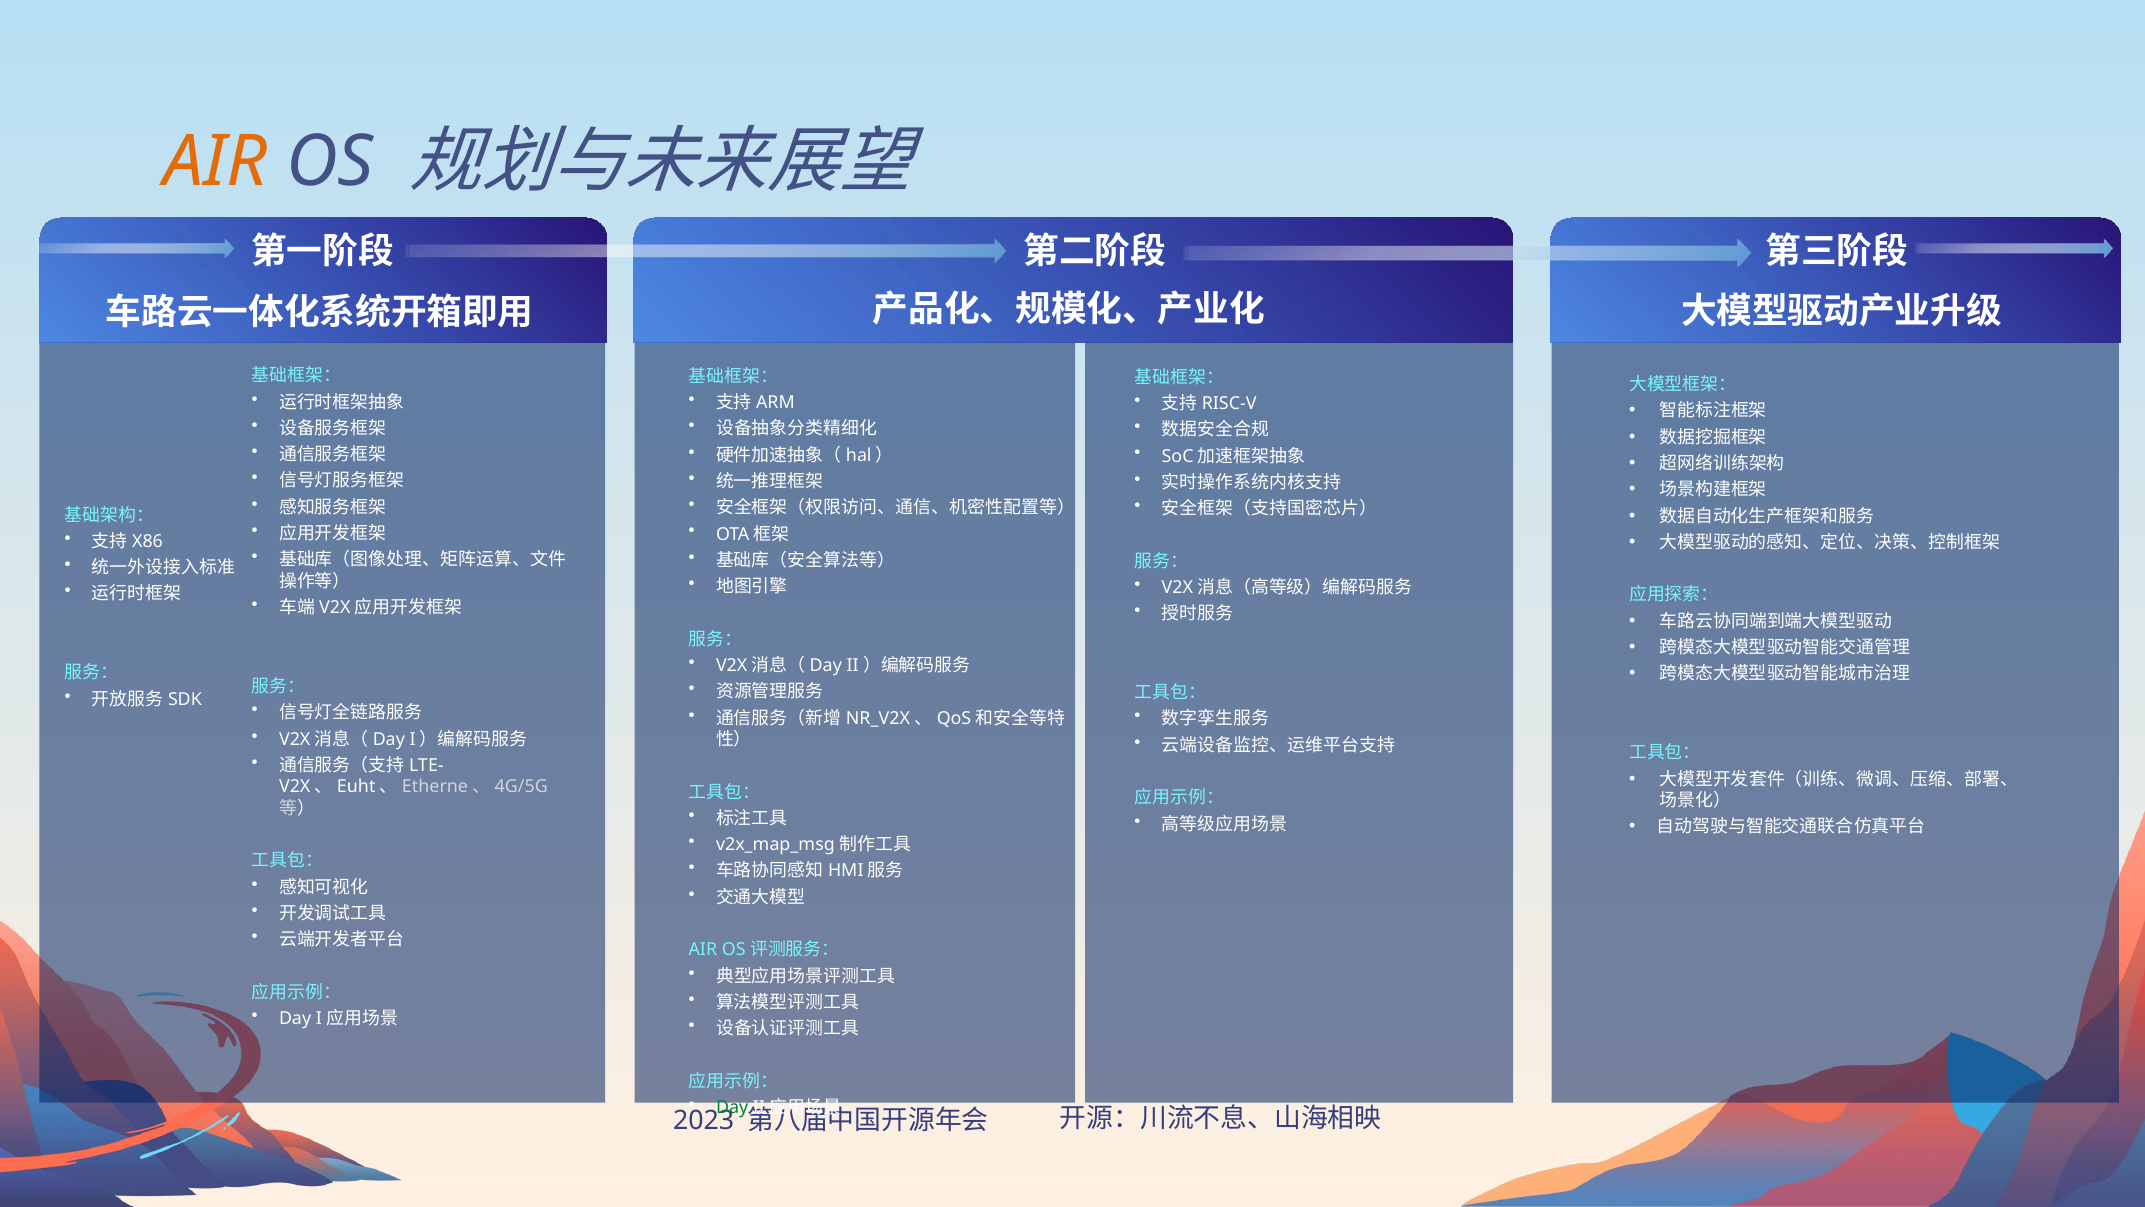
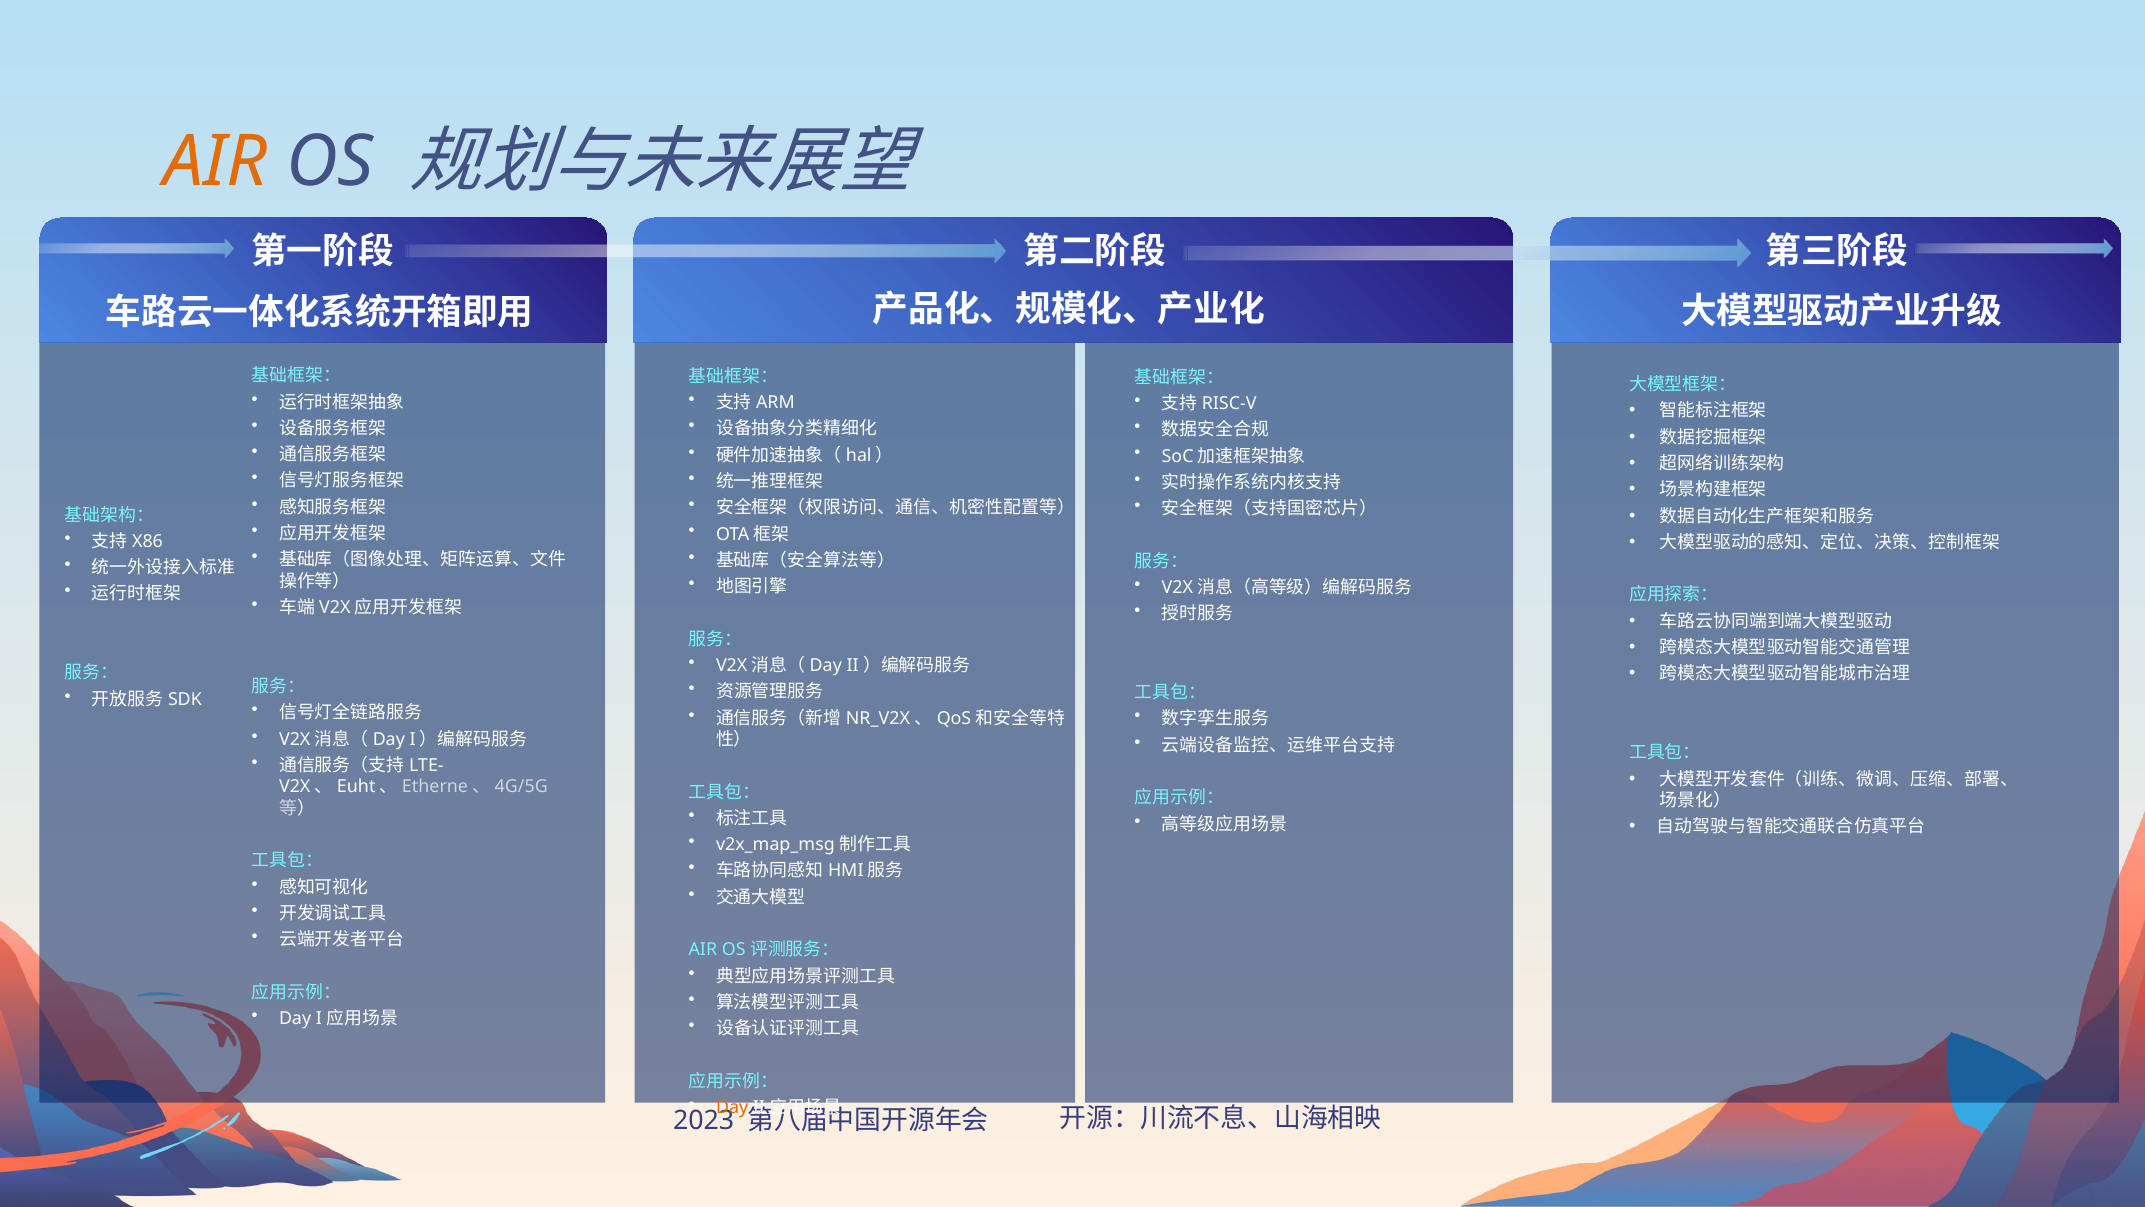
Day colour: green -> orange (732, 1107)
